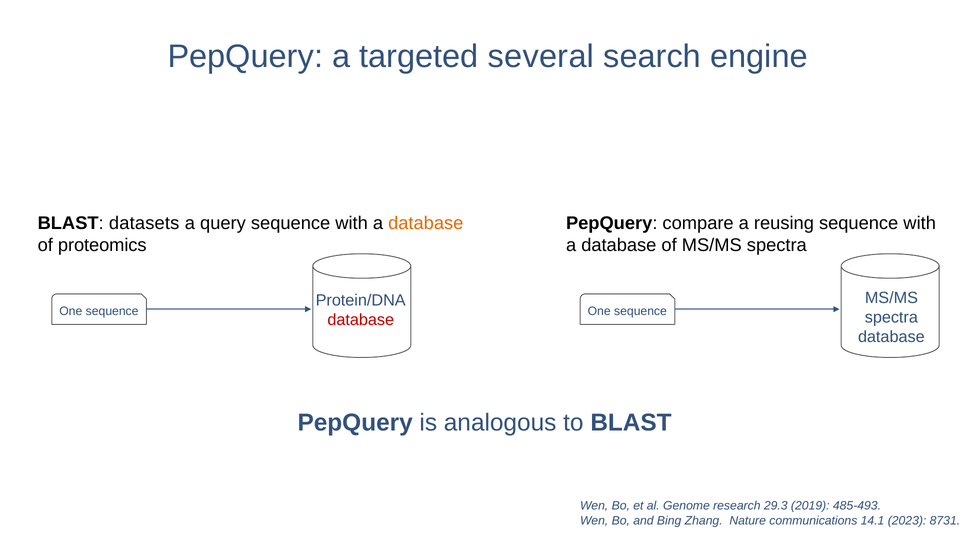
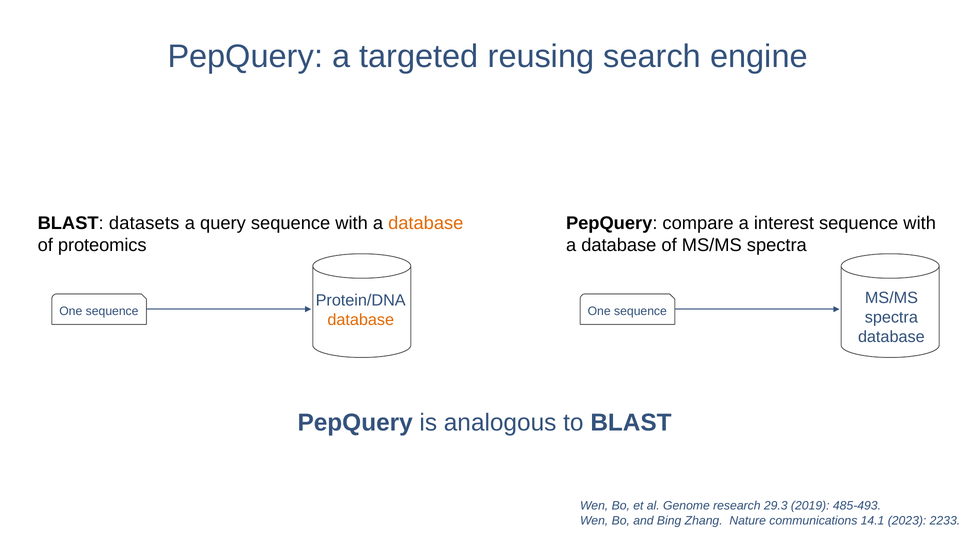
several: several -> reusing (541, 57)
reusing: reusing -> interest (784, 223)
database colour: red -> orange (361, 320)
8731: 8731 -> 2233 (945, 520)
